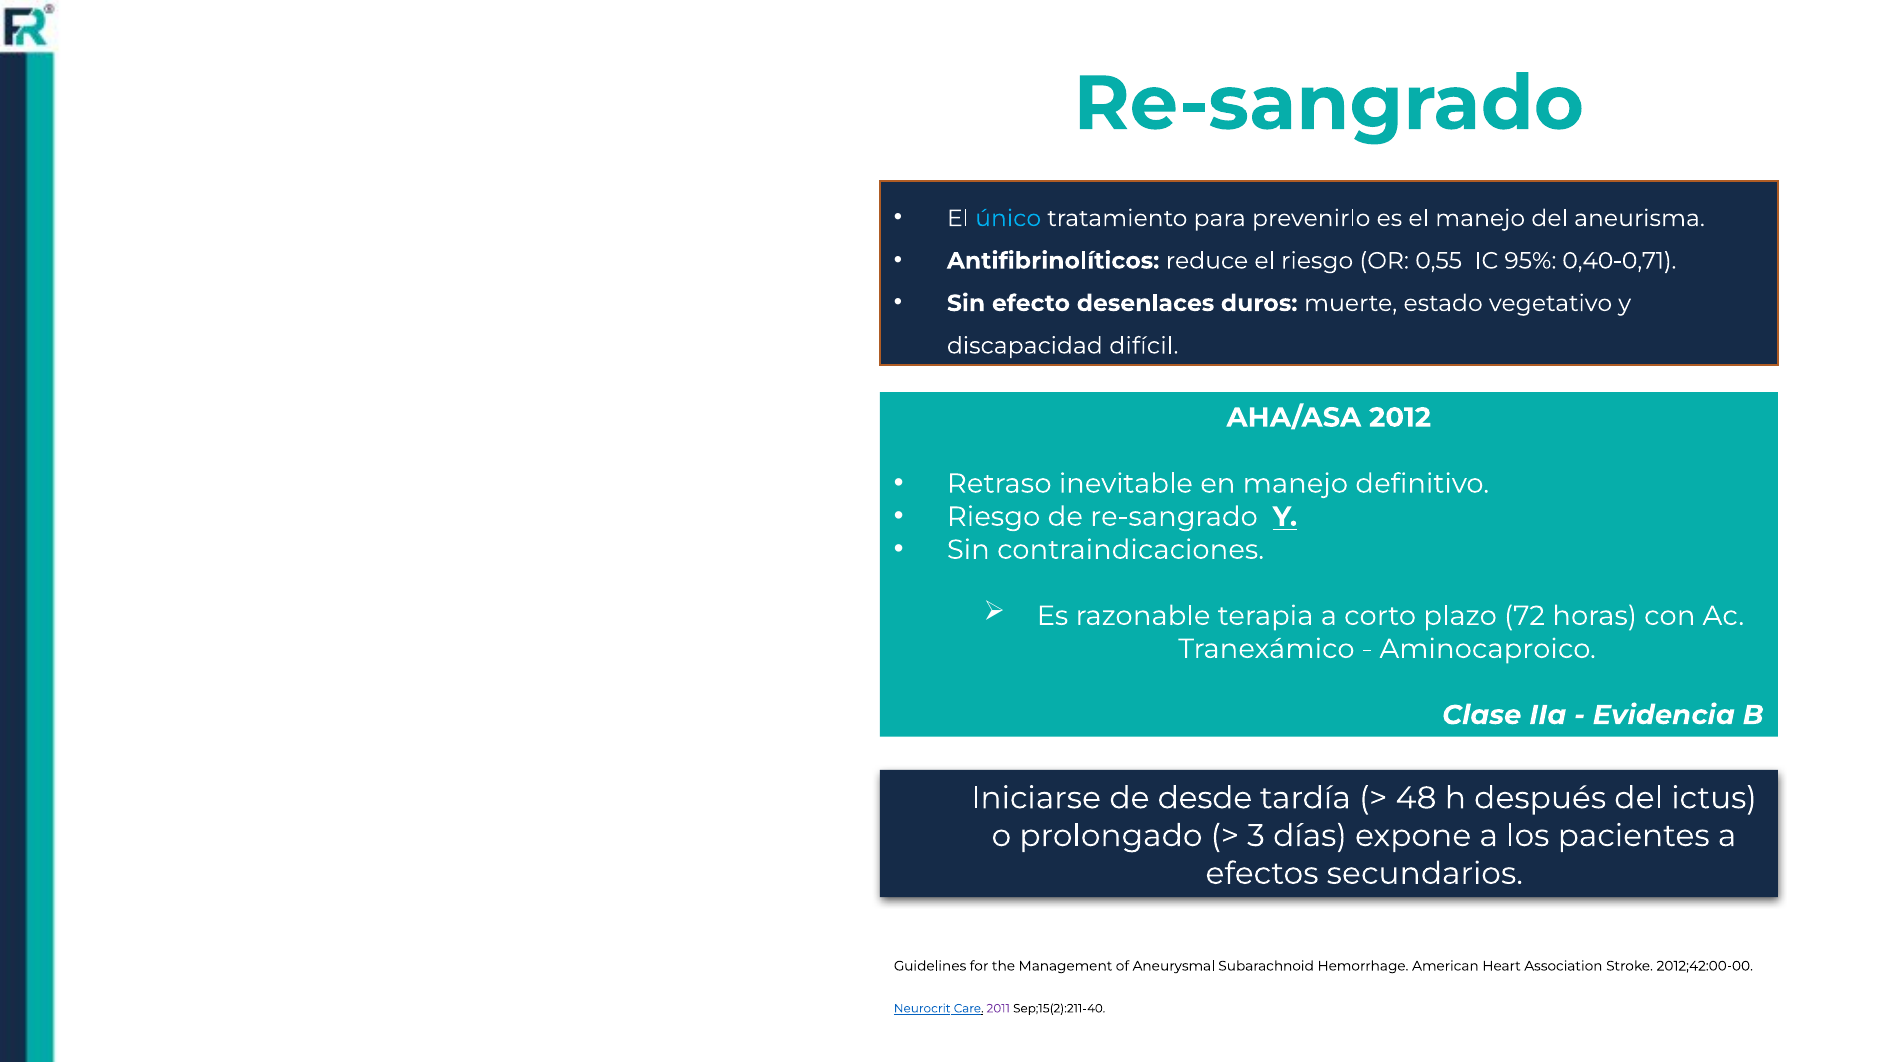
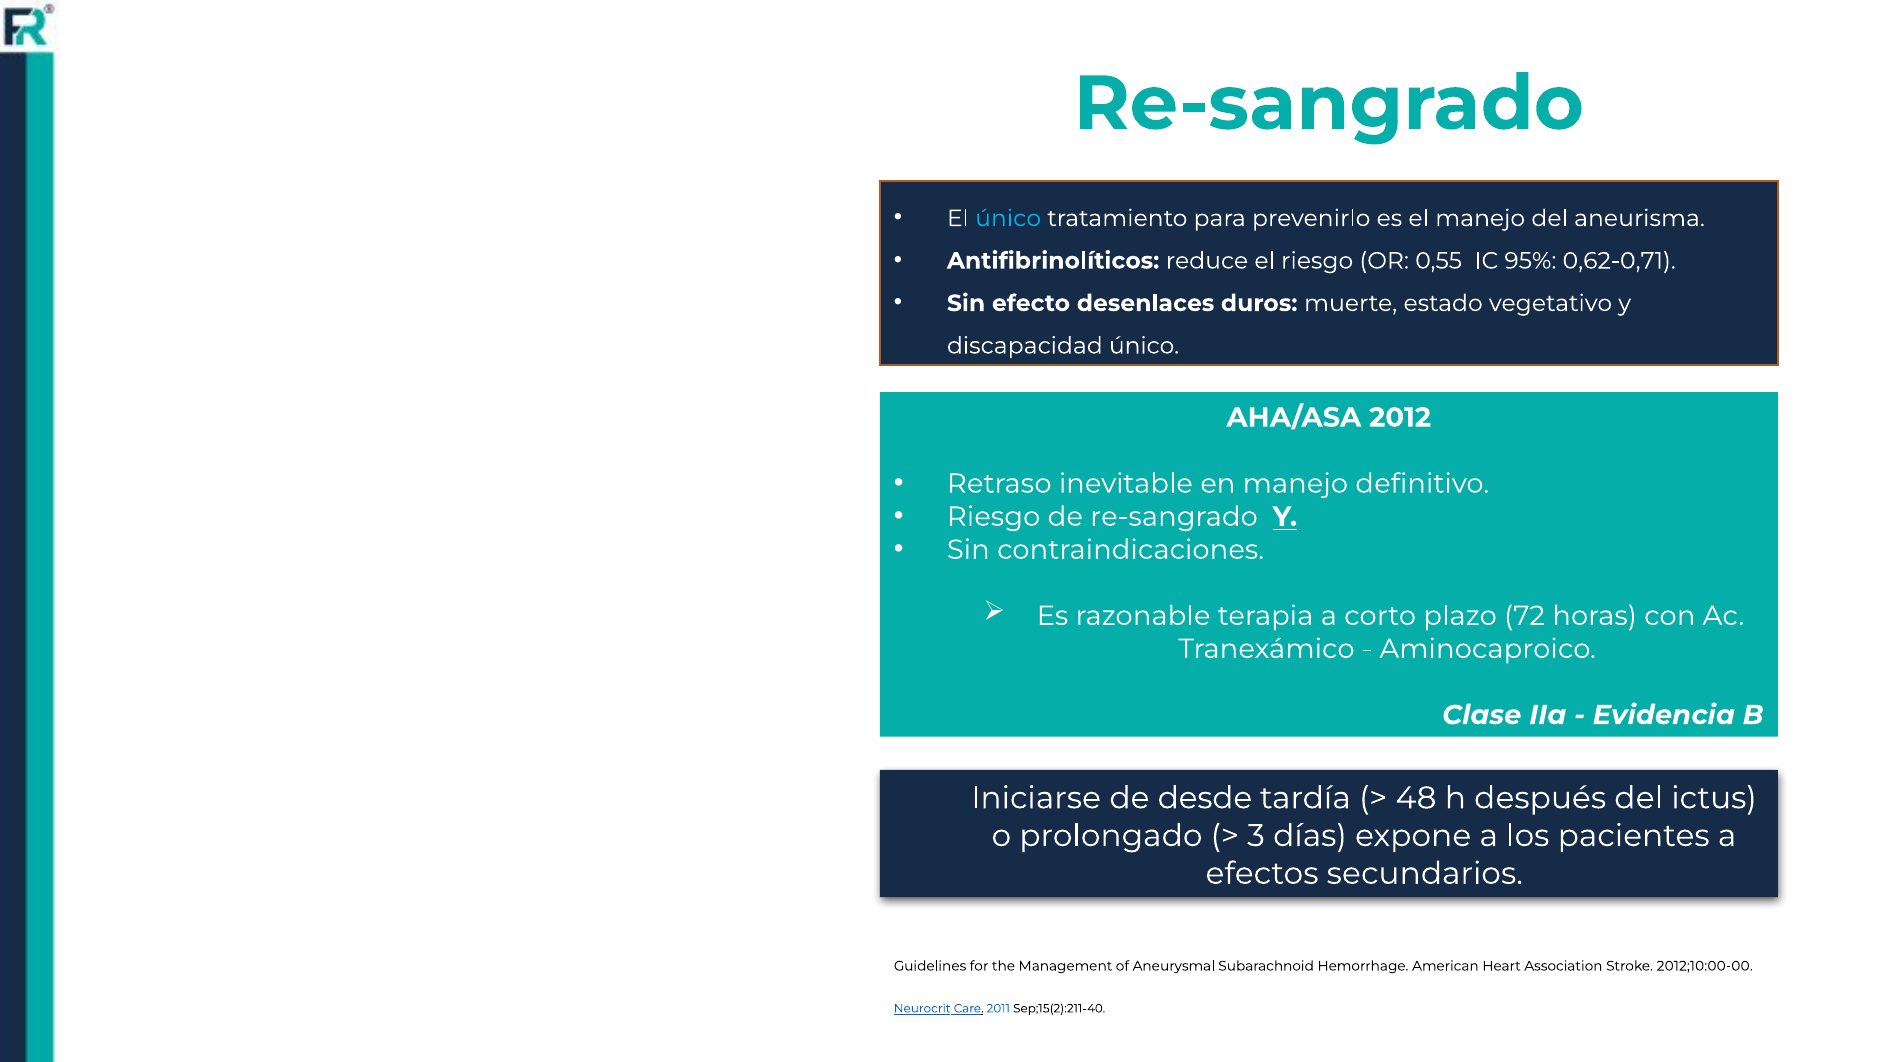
0,40-0,71: 0,40-0,71 -> 0,62-0,71 (1619, 261)
discapacidad difícil: difícil -> único (1144, 346)
2012;42:00-00: 2012;42:00-00 -> 2012;10:00-00 (1705, 965)
2011 colour: purple -> blue (998, 1008)
